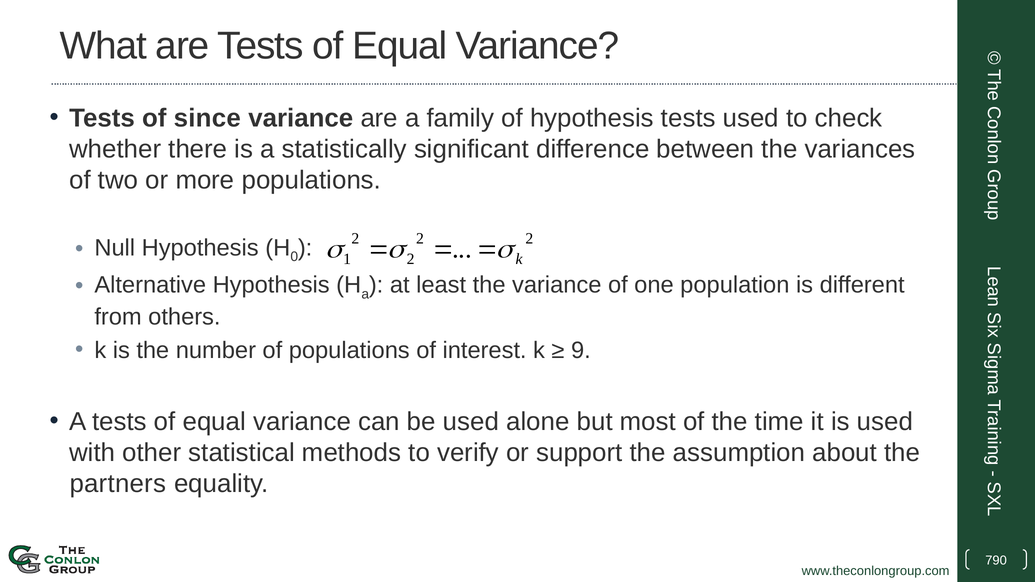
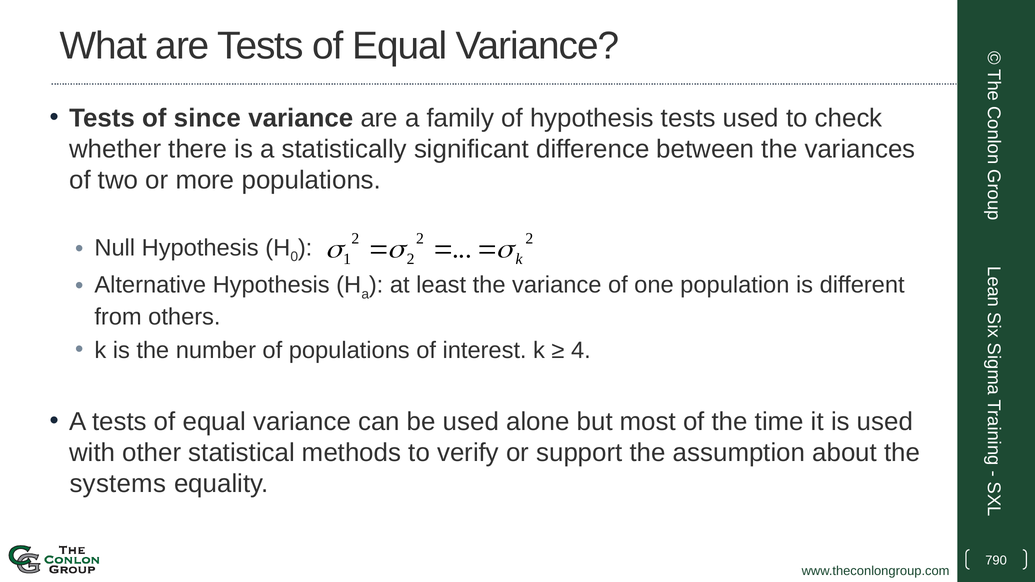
9: 9 -> 4 (581, 350)
partners: partners -> systems (118, 484)
